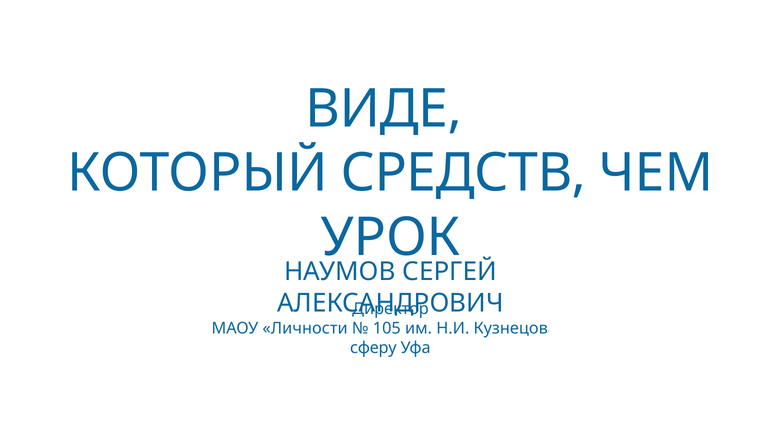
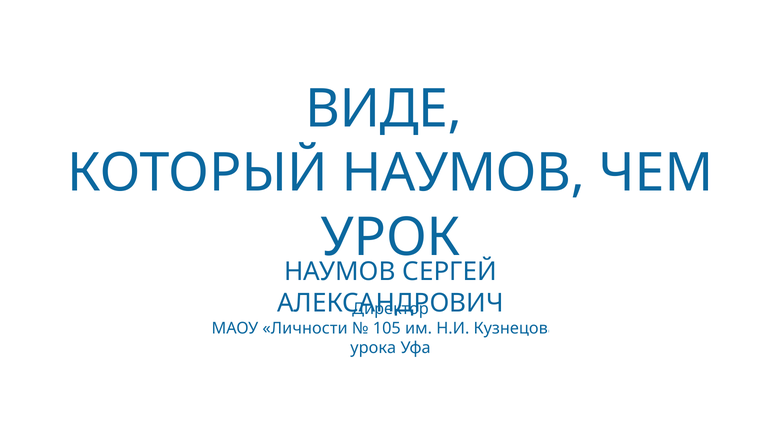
КОТОРЫЙ СРЕДСТВ: СРЕДСТВ -> НАУМОВ (463, 173)
сферу: сферу -> урока (373, 348)
